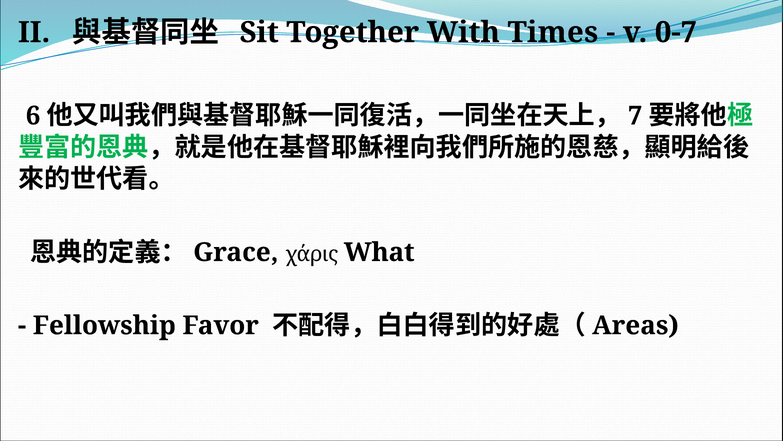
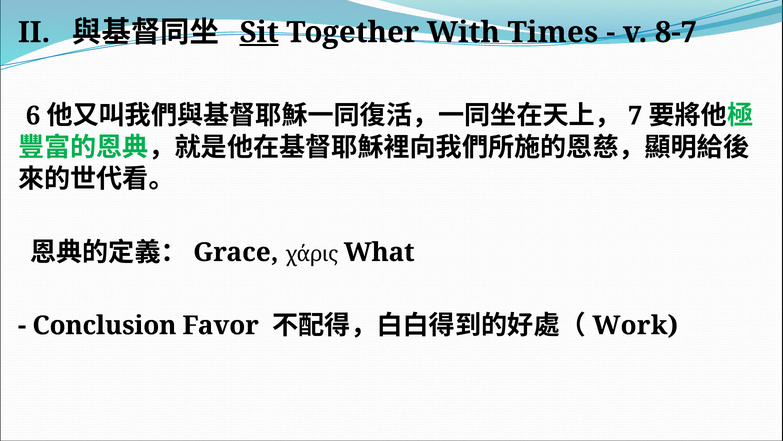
Sit underline: none -> present (259, 32)
0-7: 0-7 -> 8-7 (676, 32)
Fellowship: Fellowship -> Conclusion (104, 325)
Areas: Areas -> Work (635, 325)
